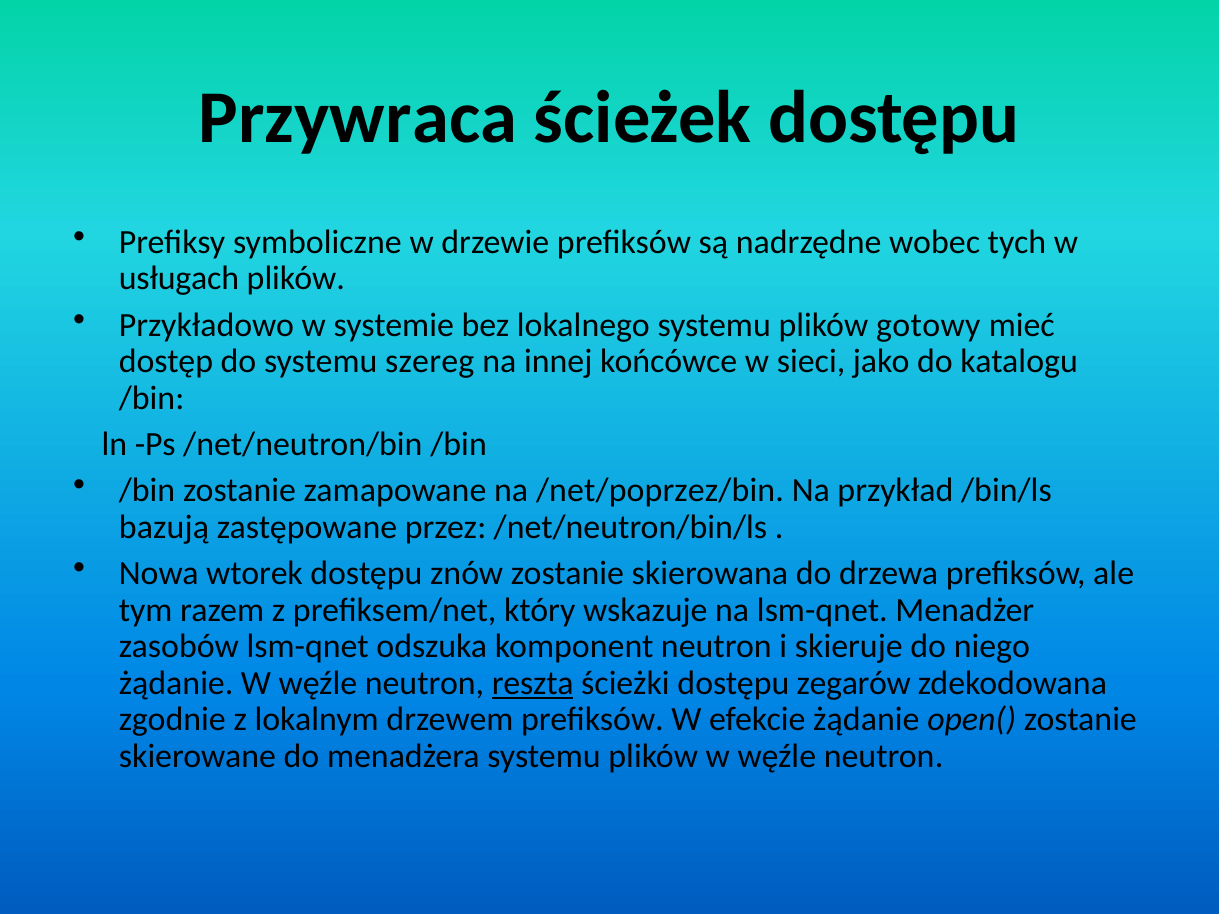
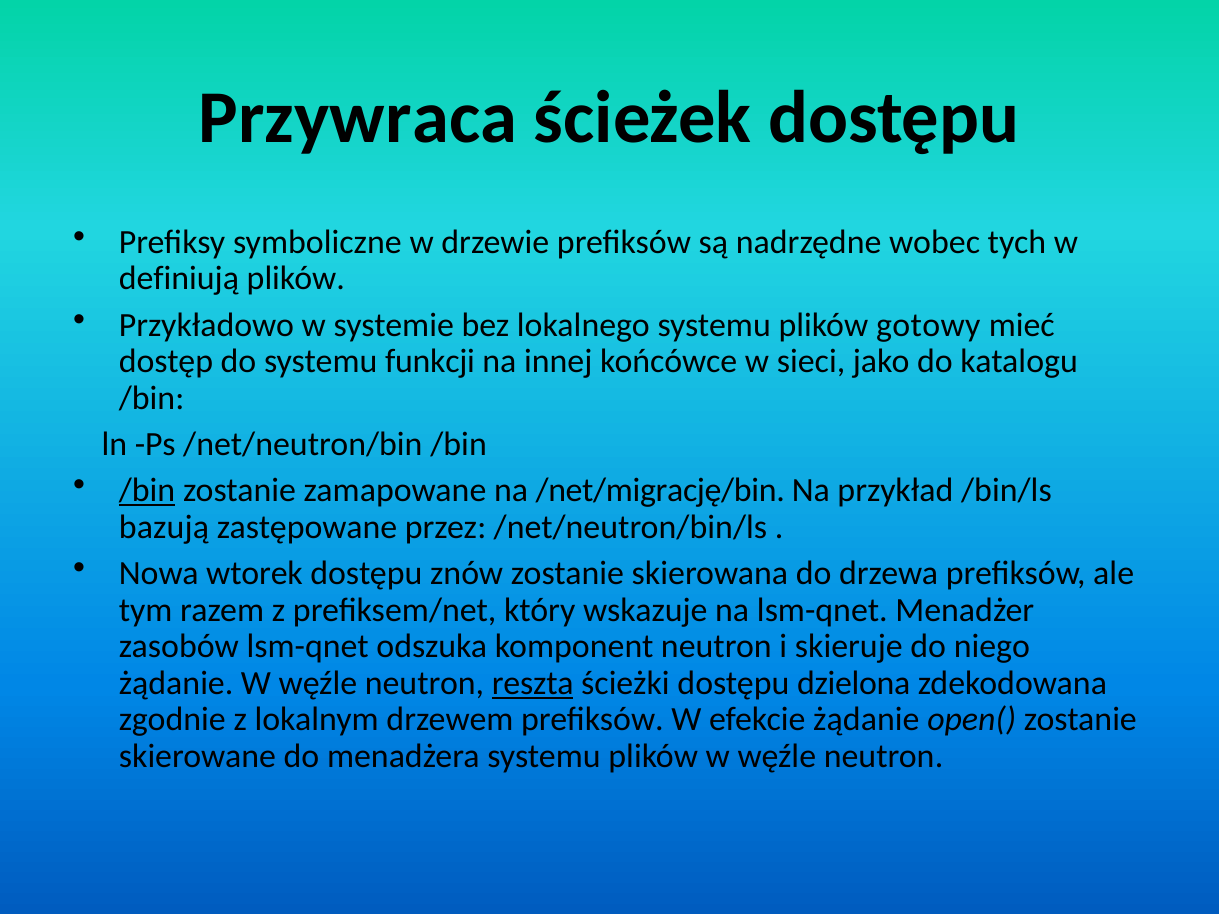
usługach: usługach -> definiują (179, 279)
szereg: szereg -> funkcji (430, 362)
/bin underline: none -> present (147, 491)
/net/poprzez/bin: /net/poprzez/bin -> /net/migrację/bin (660, 491)
zegarów: zegarów -> dzielona (854, 683)
